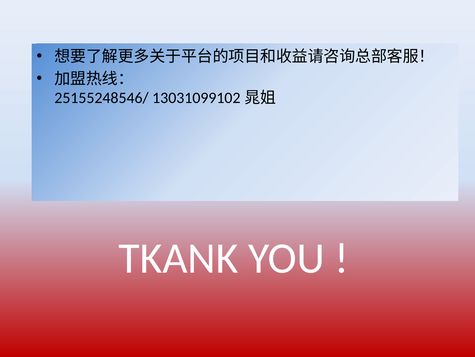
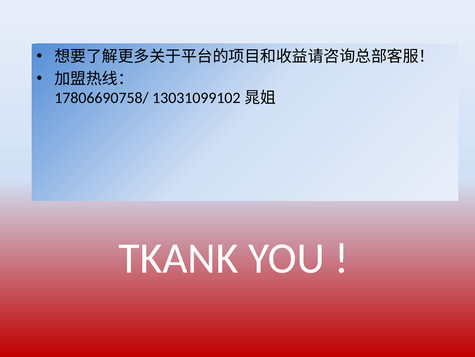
25155248546/: 25155248546/ -> 17806690758/ (102, 98)
